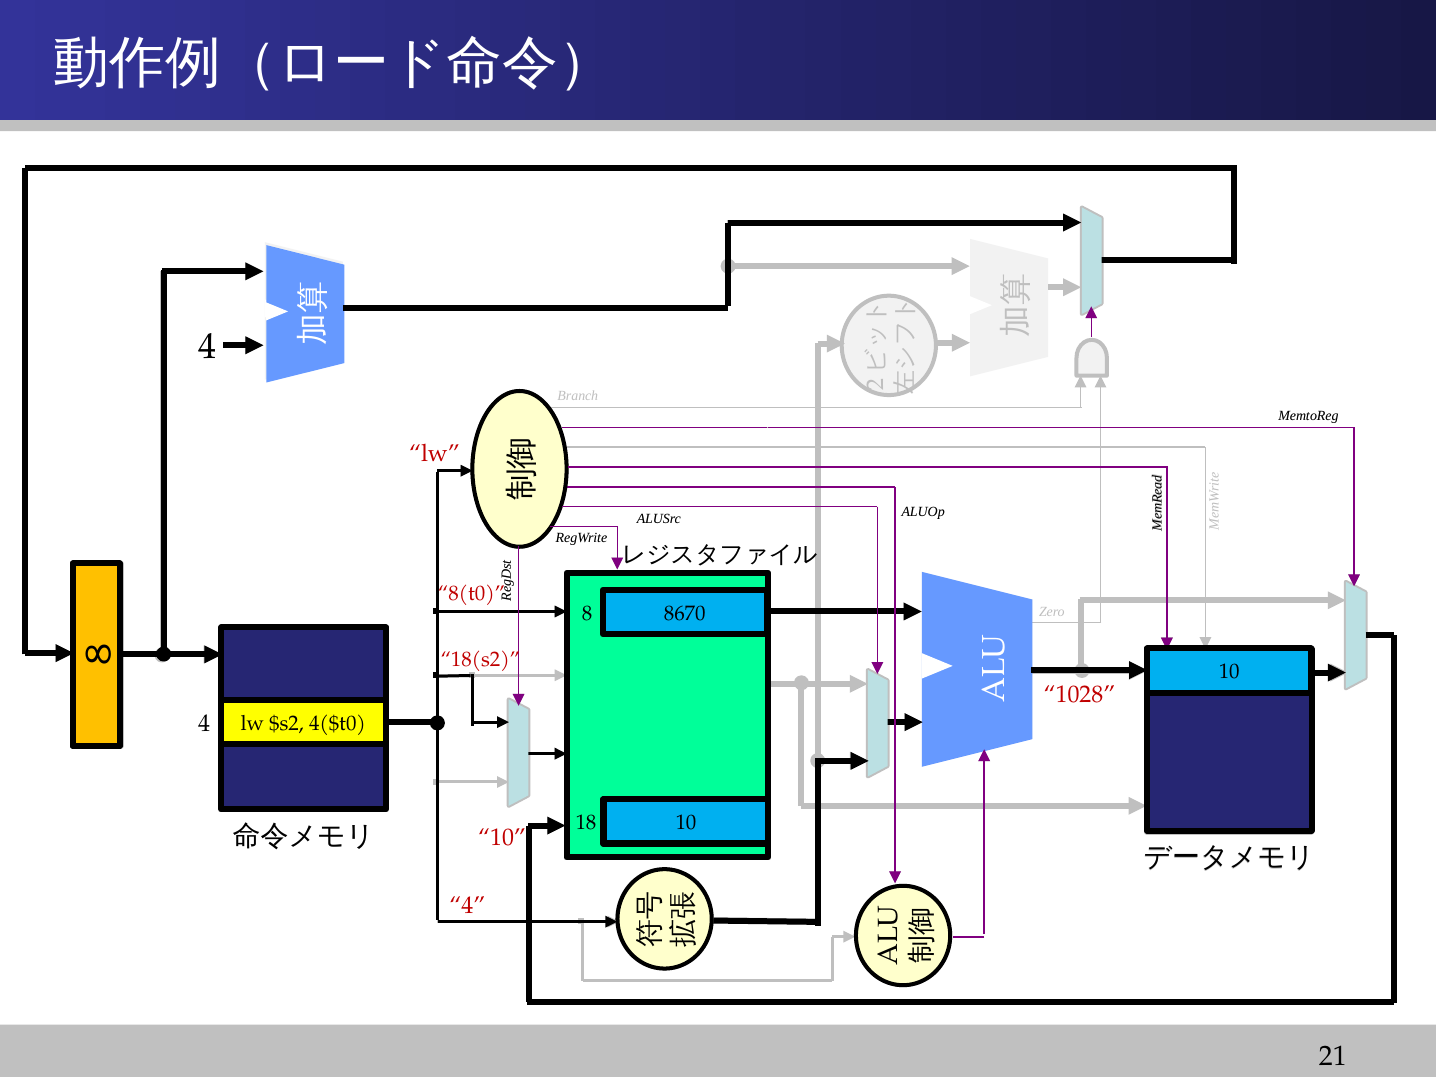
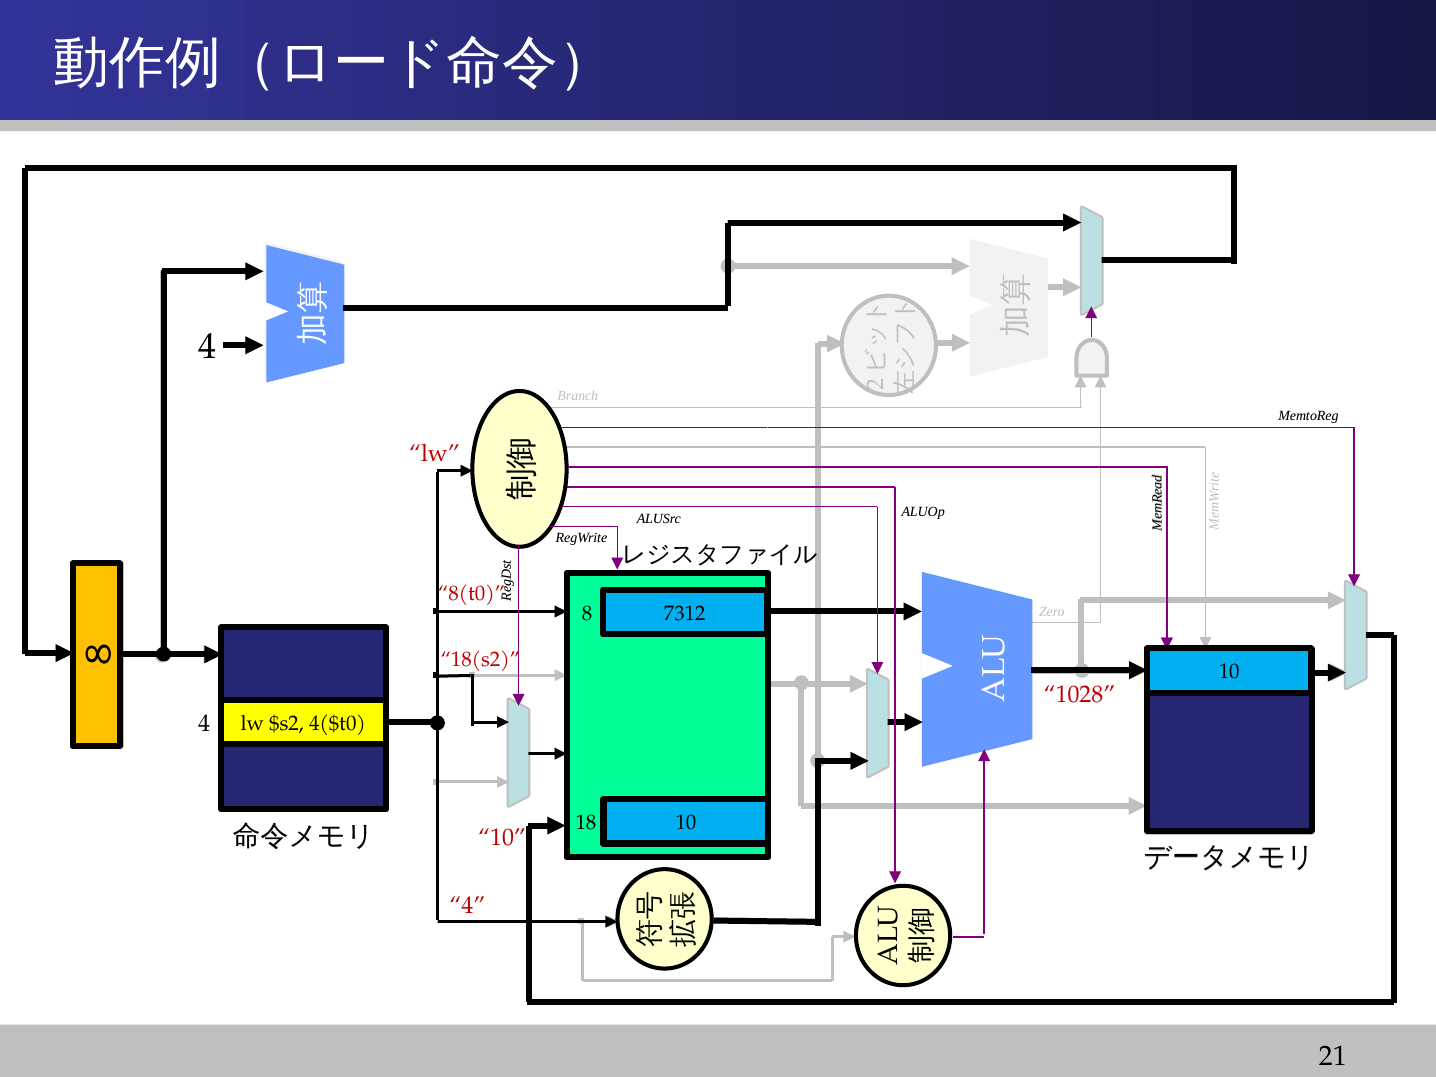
8670: 8670 -> 7312 (685, 614)
